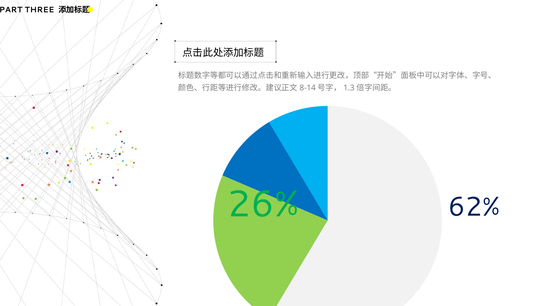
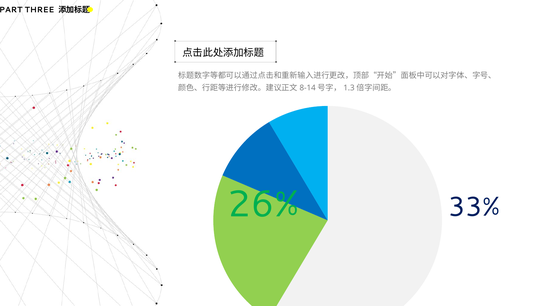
62%: 62% -> 33% (474, 207)
